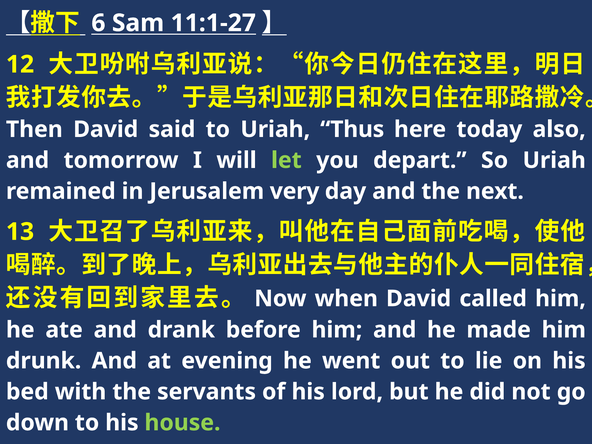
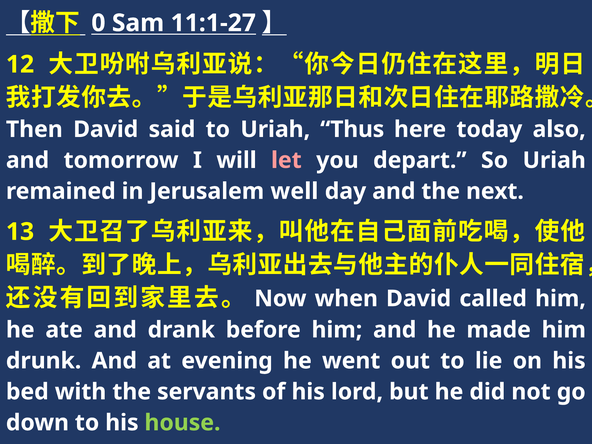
6: 6 -> 0 (98, 23)
let colour: light green -> pink (286, 160)
very: very -> well (294, 191)
